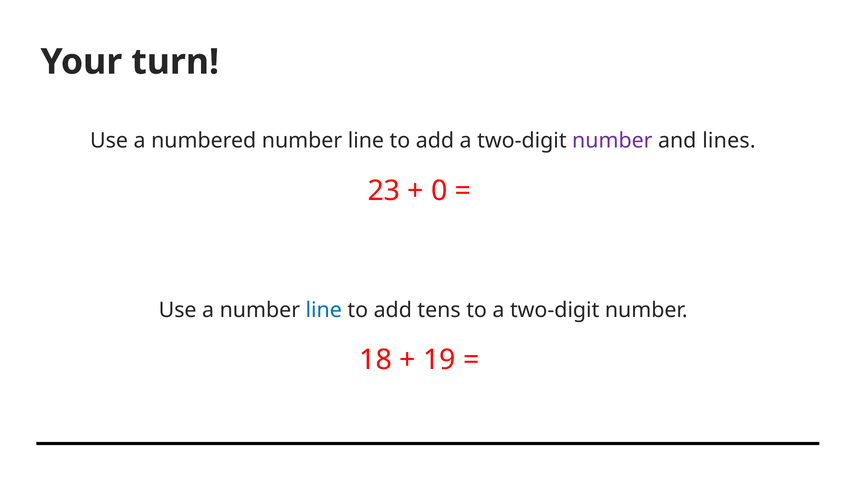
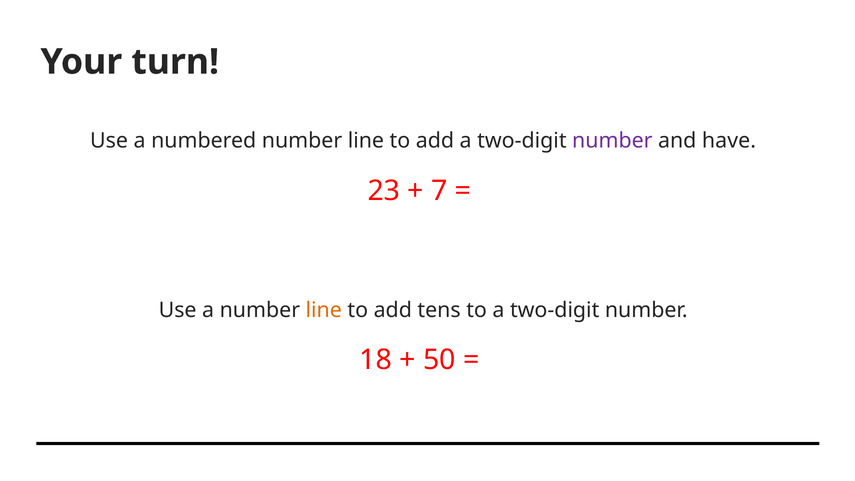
lines: lines -> have (729, 141)
0: 0 -> 7 (439, 191)
line colour: blue -> orange (324, 310)
19: 19 -> 50 (439, 360)
